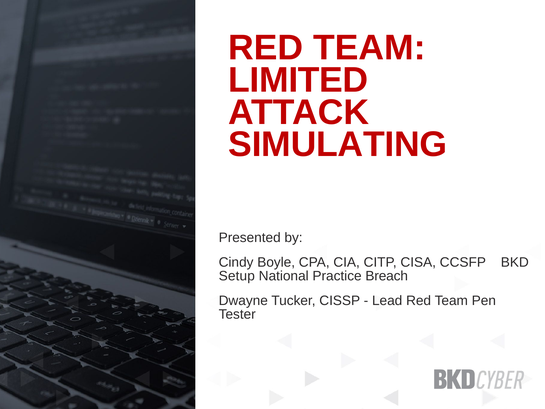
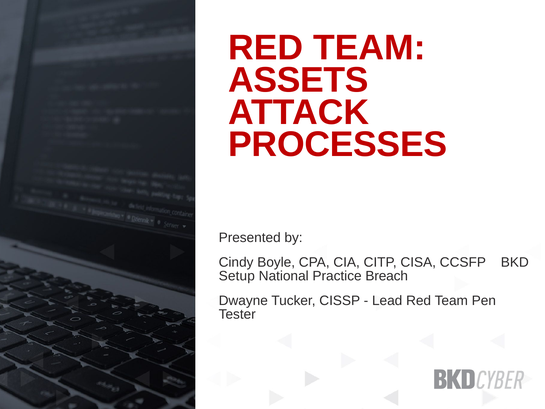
LIMITED: LIMITED -> ASSETS (298, 80)
SIMULATING: SIMULATING -> PROCESSES (338, 144)
